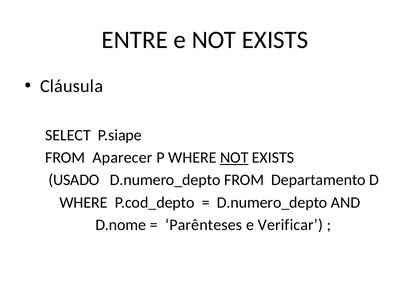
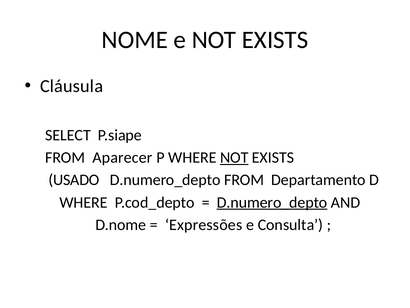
ENTRE: ENTRE -> NOME (135, 40)
D.numero_depto underline: none -> present (272, 202)
Parênteses: Parênteses -> Expressões (204, 224)
Verificar: Verificar -> Consulta (290, 224)
